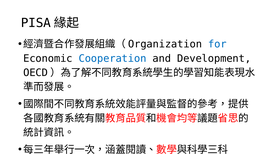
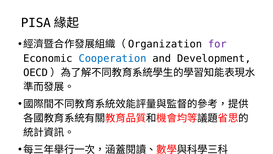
for colour: blue -> purple (217, 44)
